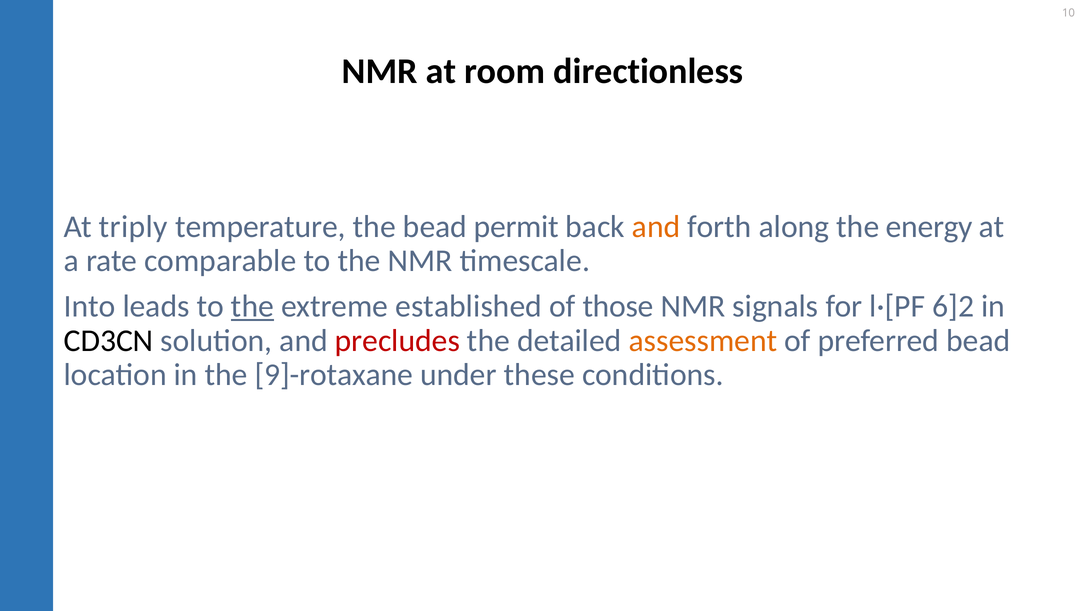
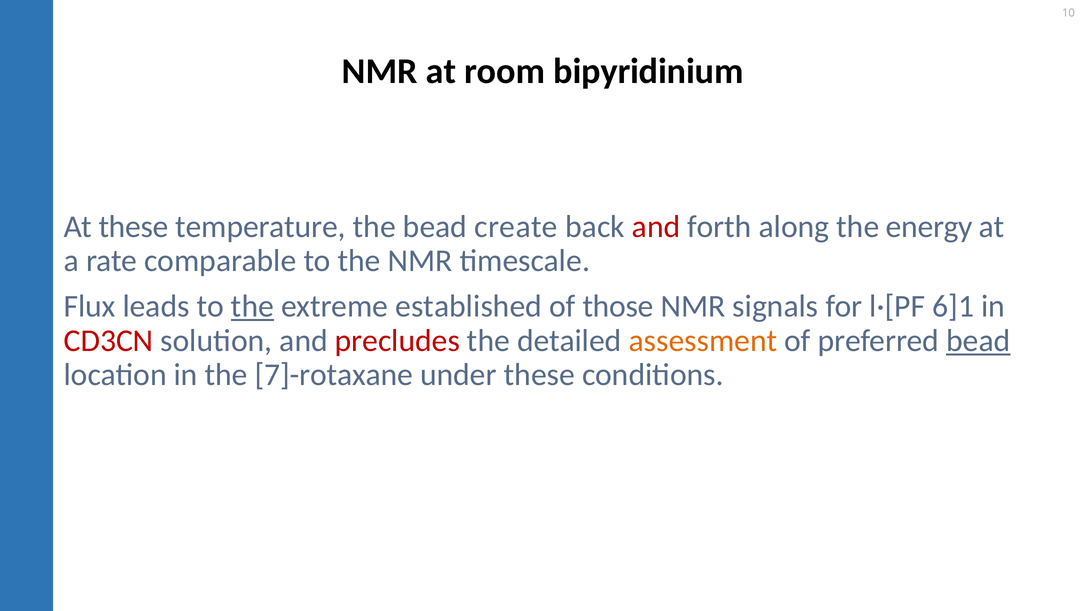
directionless: directionless -> bipyridinium (648, 72)
At triply: triply -> these (134, 227)
permit: permit -> create (516, 227)
and colour: orange -> red (656, 227)
Into: Into -> Flux (90, 307)
6]2: 6]2 -> 6]1 (953, 307)
CD3CN colour: black -> red (109, 341)
bead underline: none -> present (978, 341)
9]-rotaxane: 9]-rotaxane -> 7]-rotaxane (334, 375)
